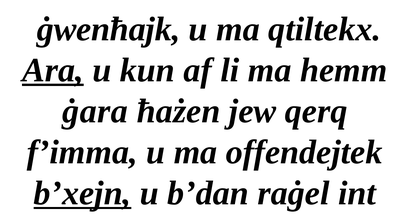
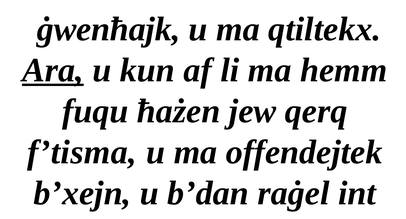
ġara: ġara -> fuqu (95, 111)
f’imma: f’imma -> f’tisma (82, 152)
b’xejn underline: present -> none (82, 193)
